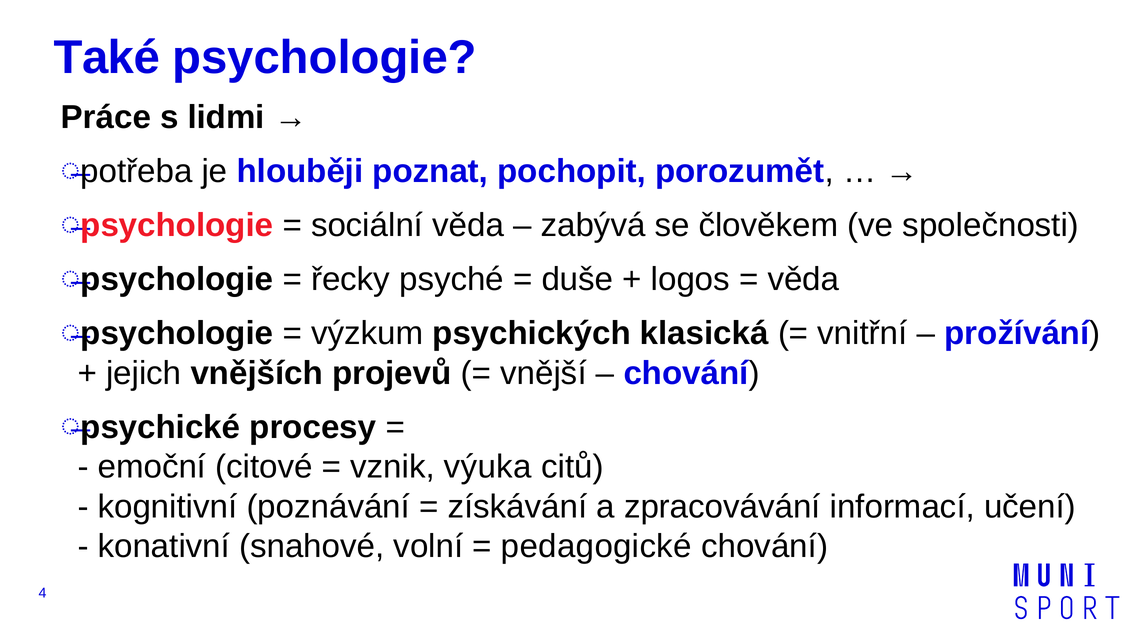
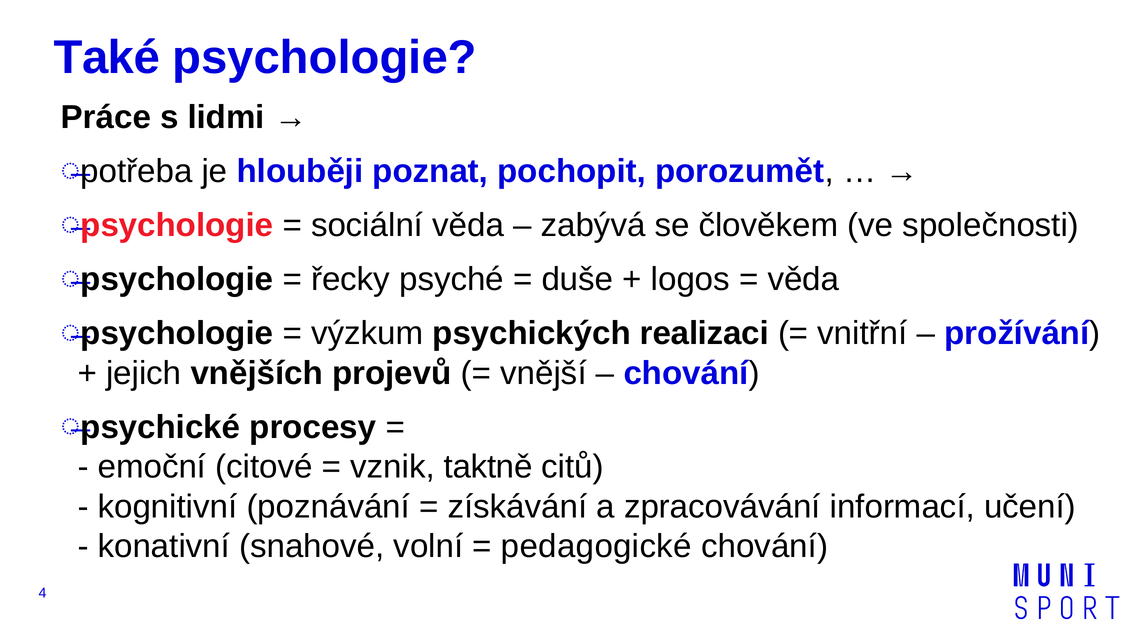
klasická: klasická -> realizaci (704, 333)
výuka: výuka -> taktně (488, 467)
